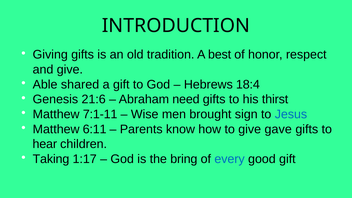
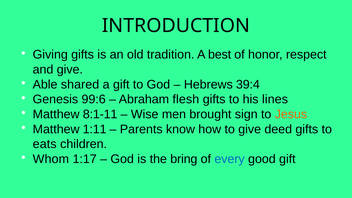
18:4: 18:4 -> 39:4 (248, 84)
21:6: 21:6 -> 99:6 (94, 99)
need: need -> flesh (186, 99)
thirst: thirst -> lines (275, 99)
7:1-11: 7:1-11 -> 8:1-11 (100, 114)
Jesus colour: blue -> orange (291, 114)
6:11: 6:11 -> 1:11 (95, 129)
gave: gave -> deed (278, 129)
hear: hear -> eats (45, 144)
Taking: Taking -> Whom (51, 159)
